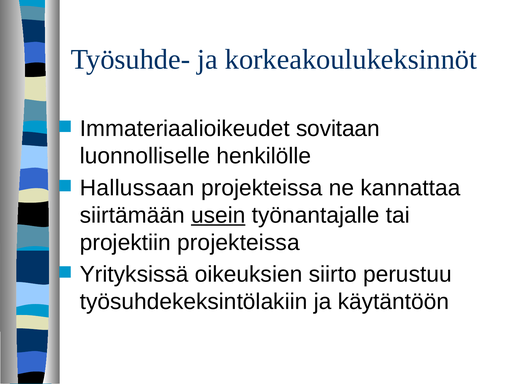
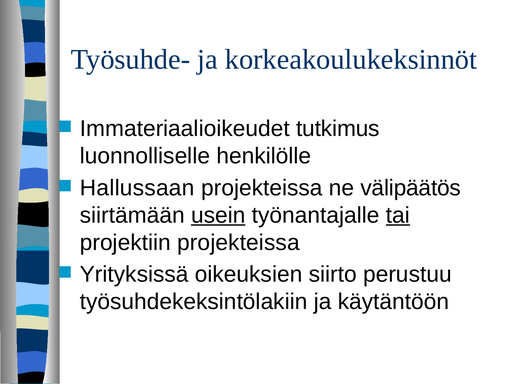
sovitaan: sovitaan -> tutkimus (338, 129)
kannattaa: kannattaa -> välipäätös (411, 188)
tai underline: none -> present (398, 215)
